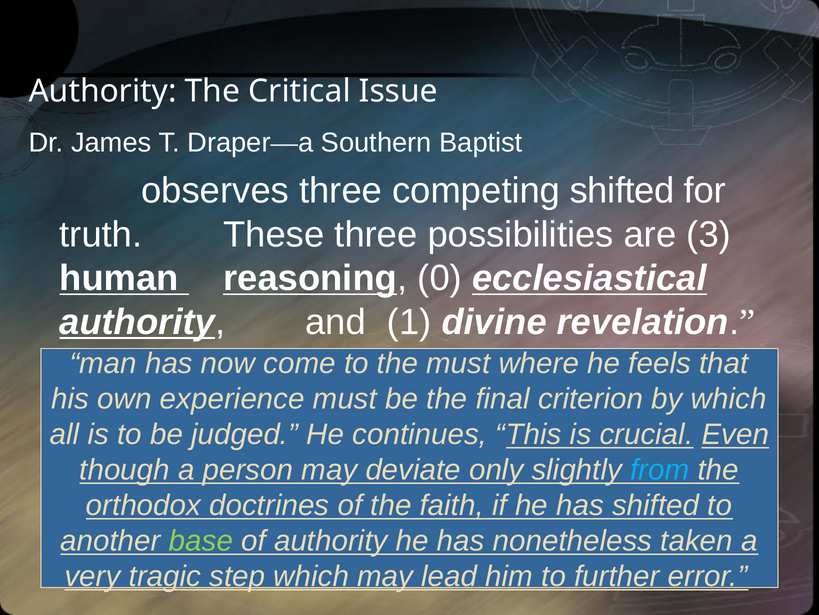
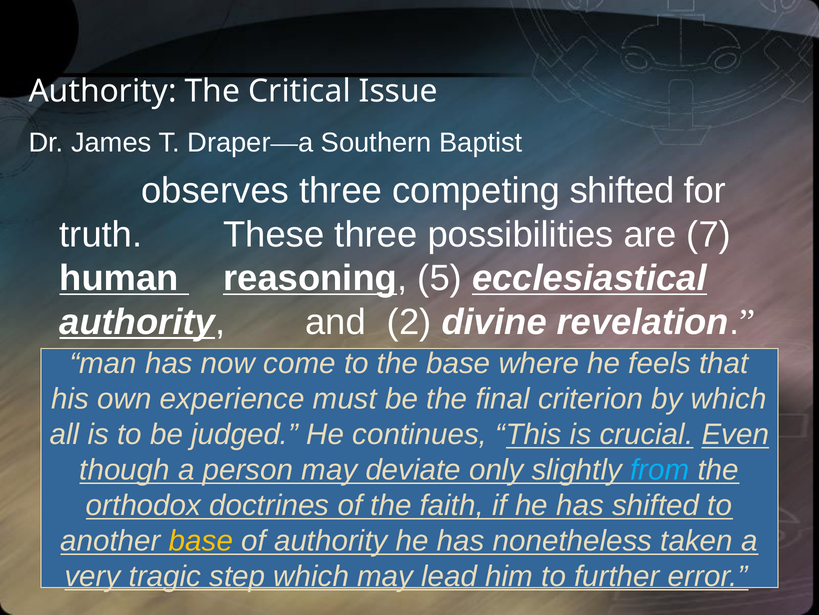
3: 3 -> 7 (709, 234)
0: 0 -> 5 (440, 278)
1: 1 -> 2 (409, 322)
the must: must -> base (458, 363)
base colour: light green -> yellow (201, 540)
